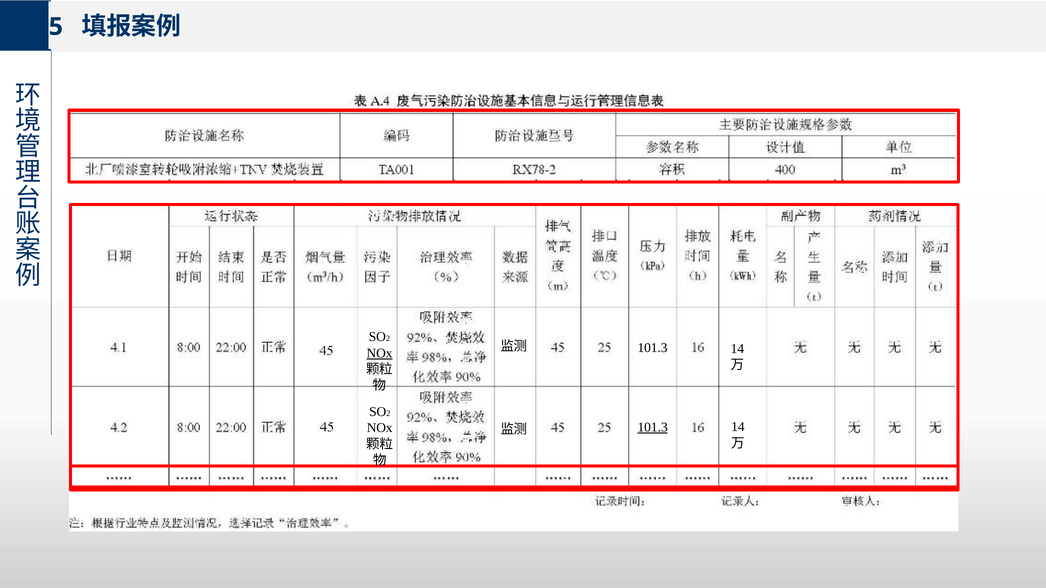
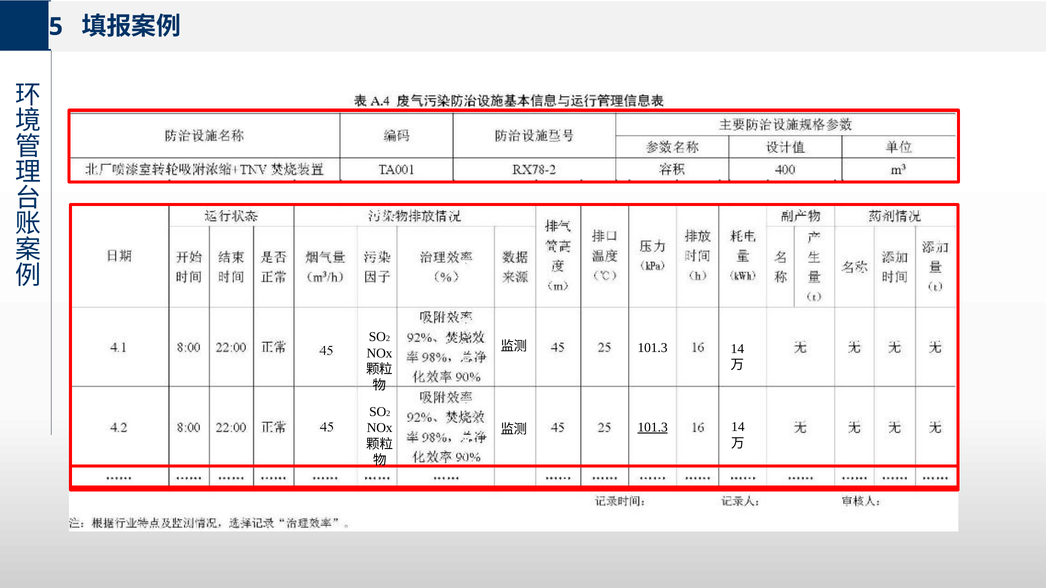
NOx underline: present -> none (380, 353)
